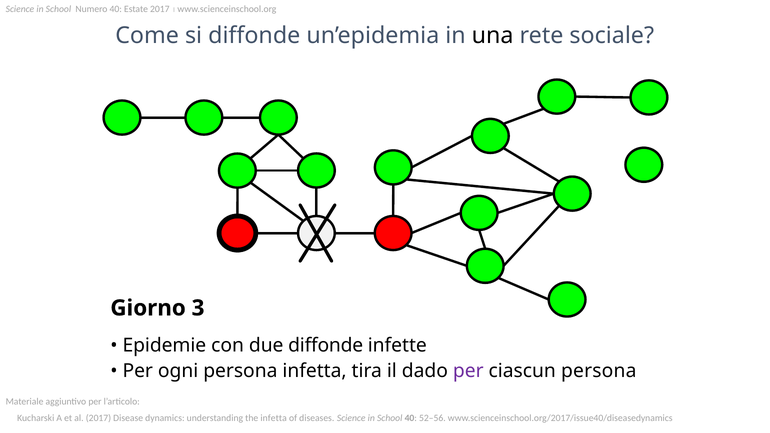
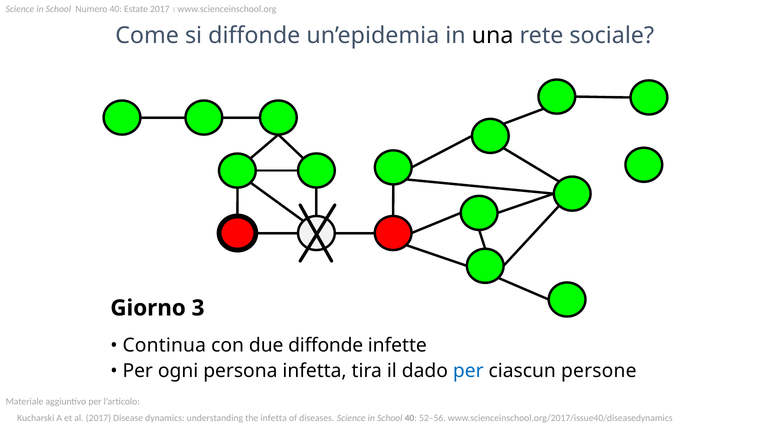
Epidemie: Epidemie -> Continua (164, 345)
per colour: purple -> blue (468, 371)
ciascun persona: persona -> persone (599, 371)
